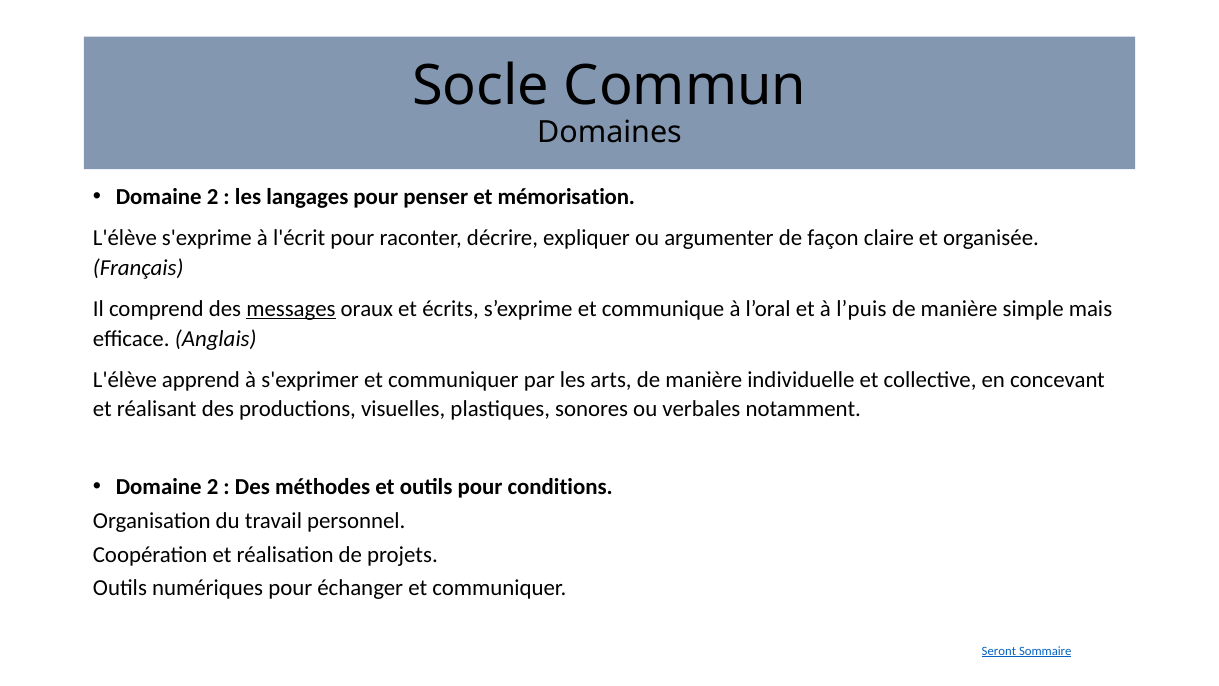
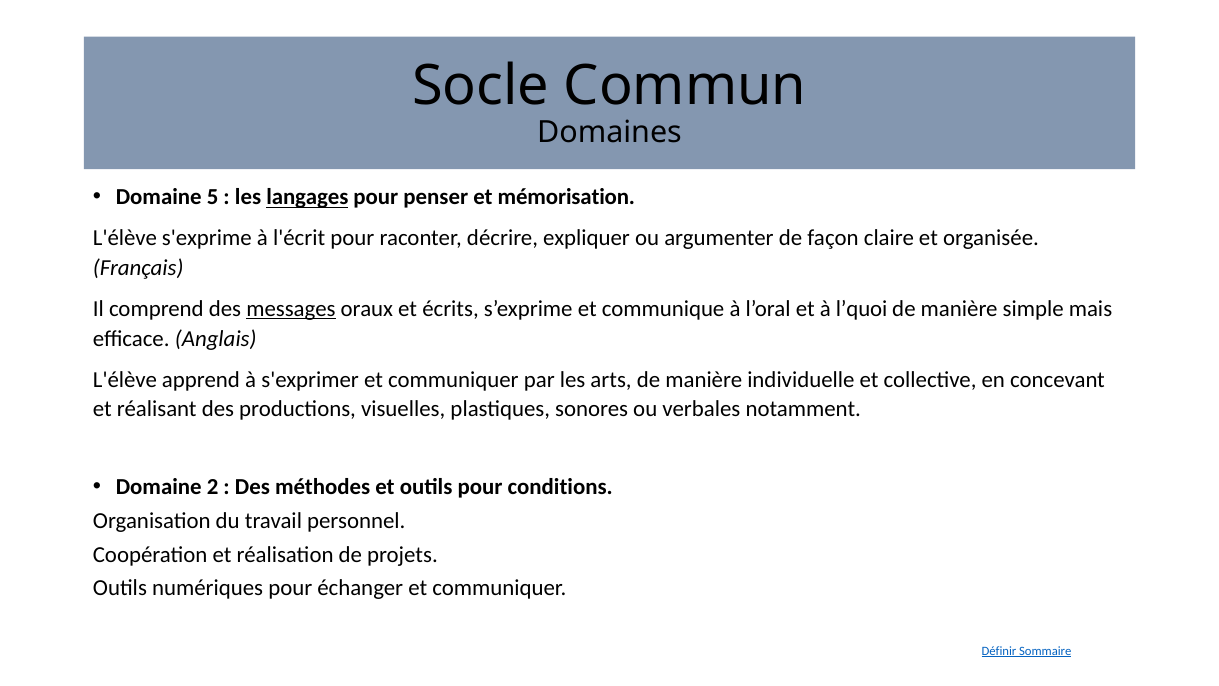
2: 2 -> 5 (213, 197)
langages underline: none -> present (307, 197)
l’puis: l’puis -> l’quoi (862, 309)
Seront: Seront -> Définir (999, 651)
